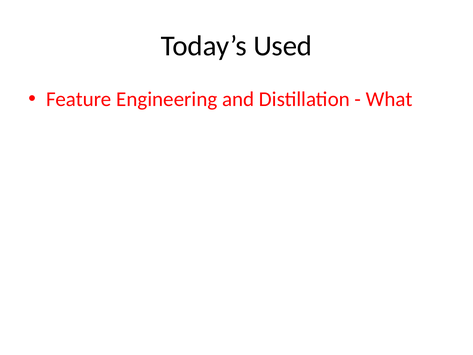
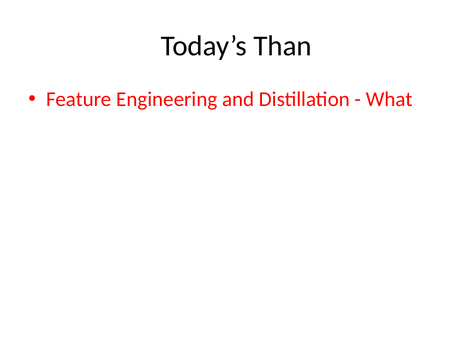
Used: Used -> Than (283, 46)
